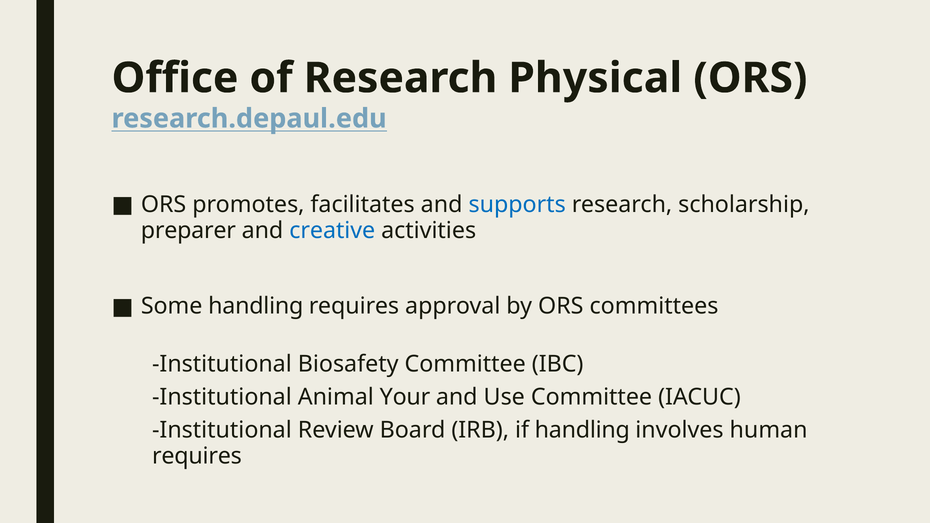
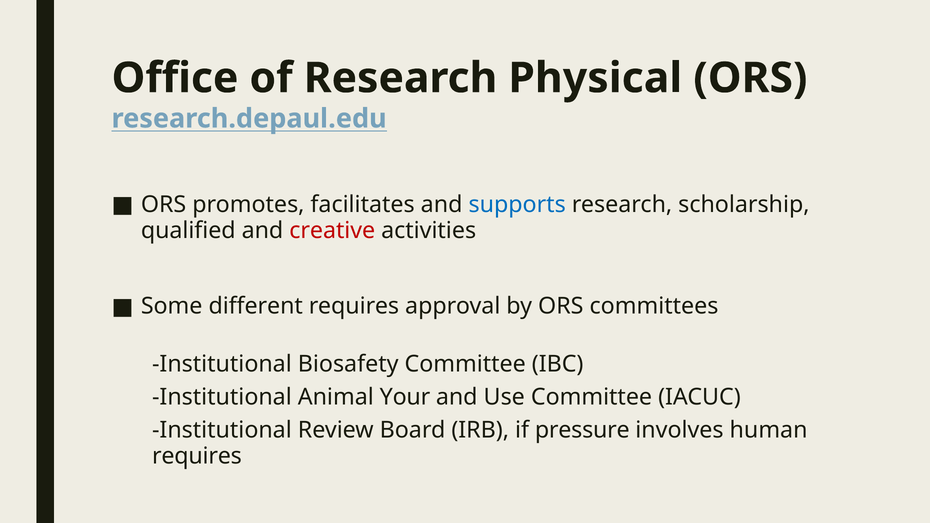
preparer: preparer -> qualified (188, 231)
creative colour: blue -> red (332, 231)
Some handling: handling -> different (256, 306)
if handling: handling -> pressure (582, 430)
